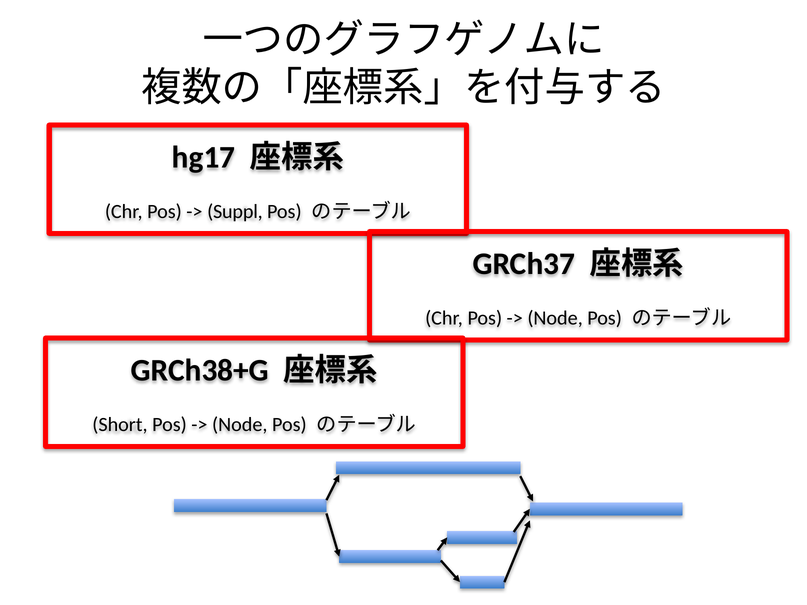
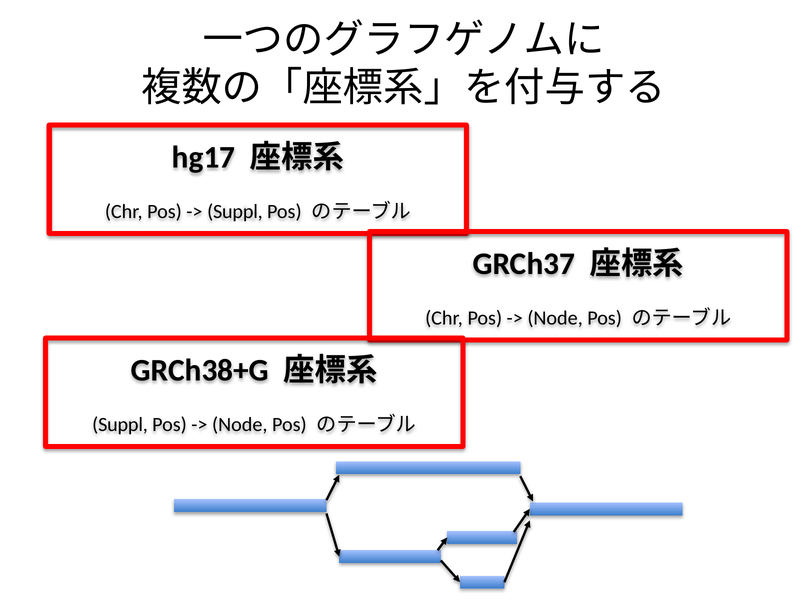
Short: Short -> Suppl (120, 425)
